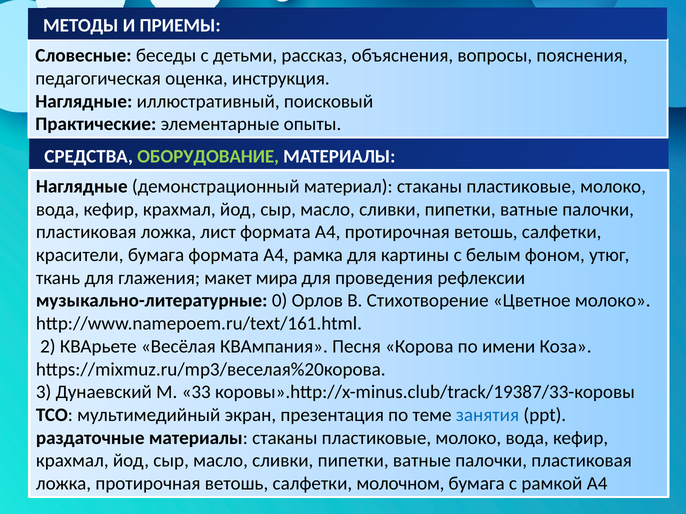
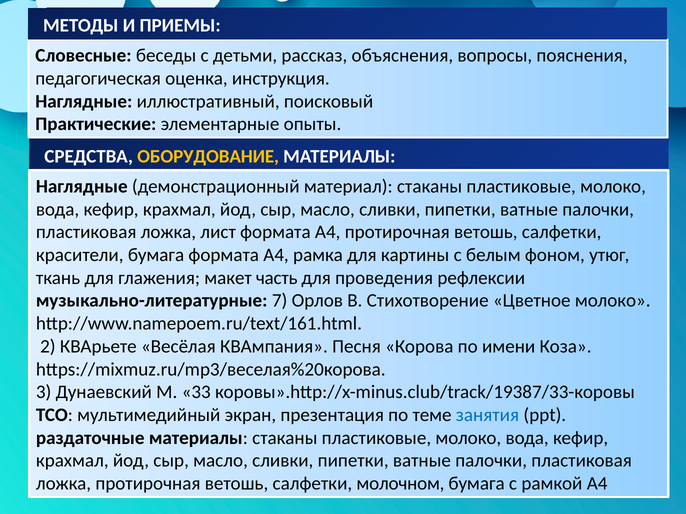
ОБОРУДОВАНИЕ colour: light green -> yellow (208, 157)
мира: мира -> часть (277, 278)
0: 0 -> 7 (280, 301)
